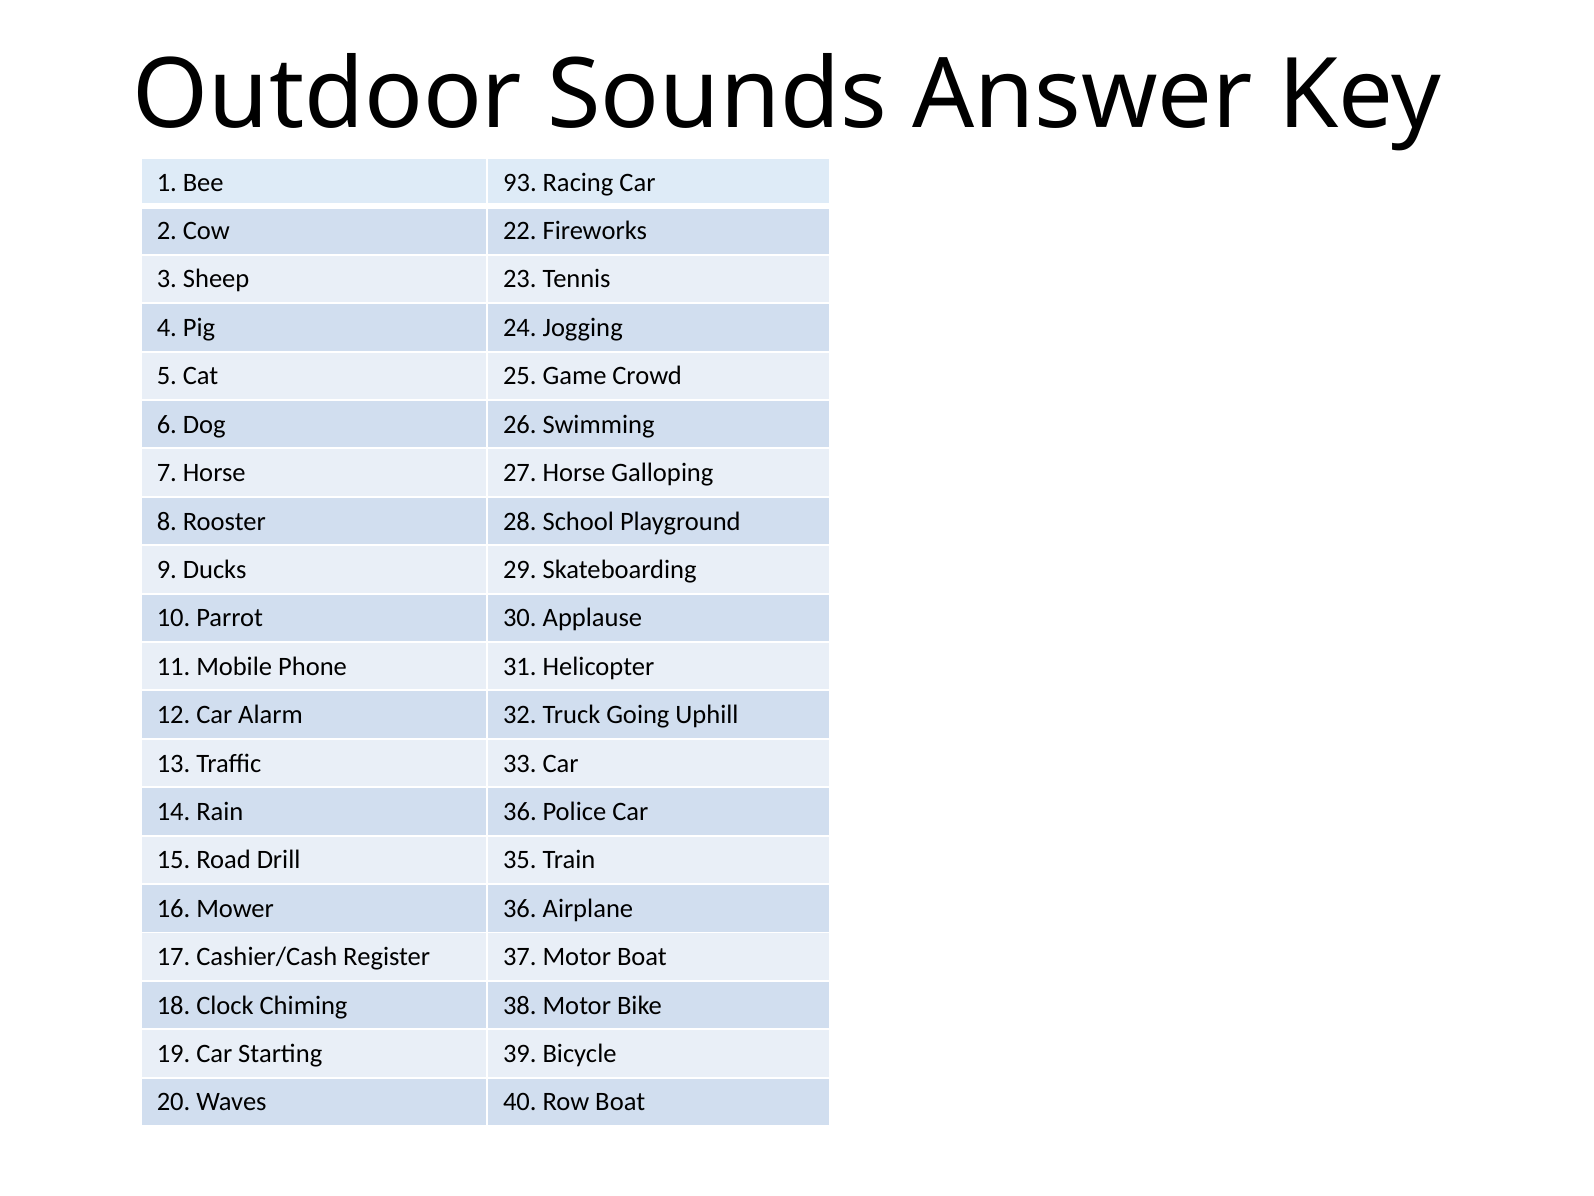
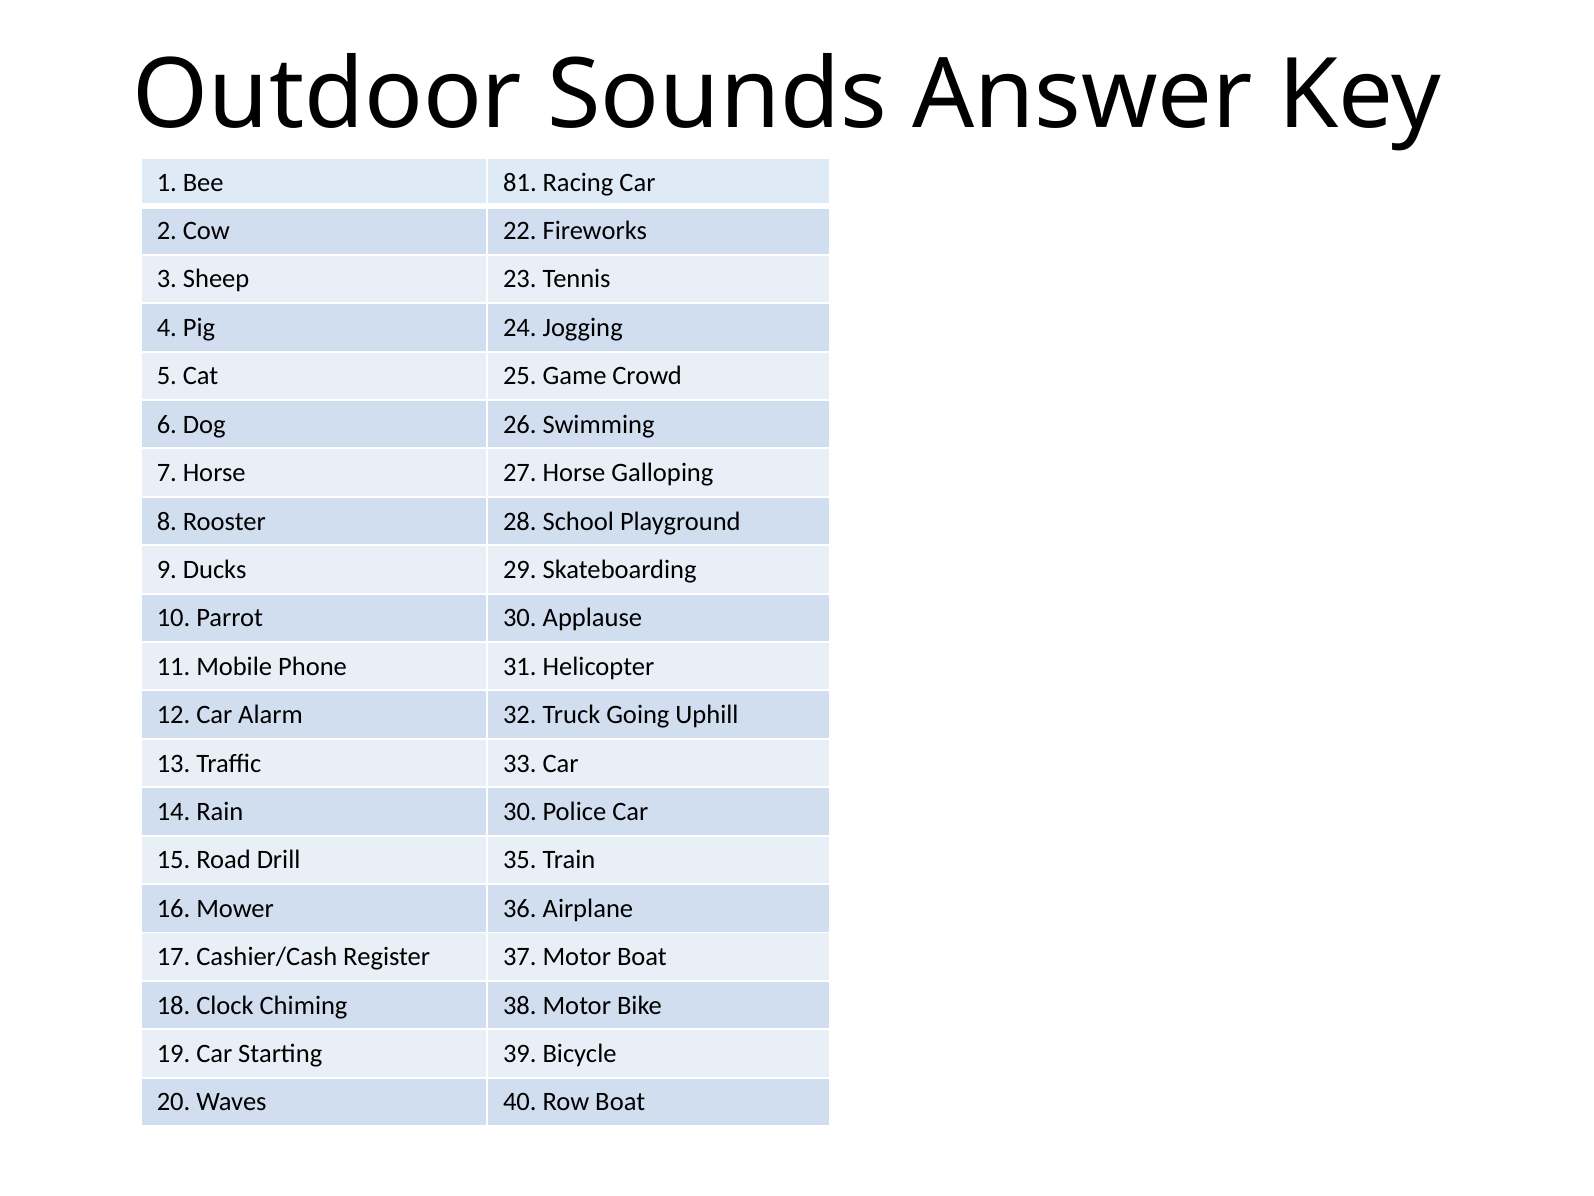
93: 93 -> 81 (520, 182)
Rain 36: 36 -> 30 (520, 811)
